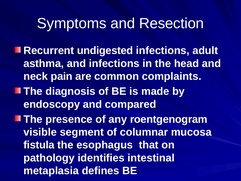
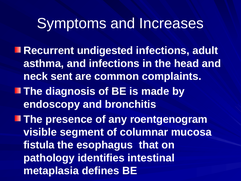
Resection: Resection -> Increases (171, 23)
pain: pain -> sent (62, 76)
compared: compared -> bronchitis (131, 104)
